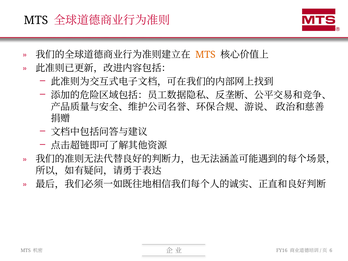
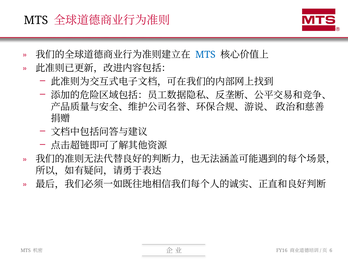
MTS colour: orange -> blue (205, 55)
